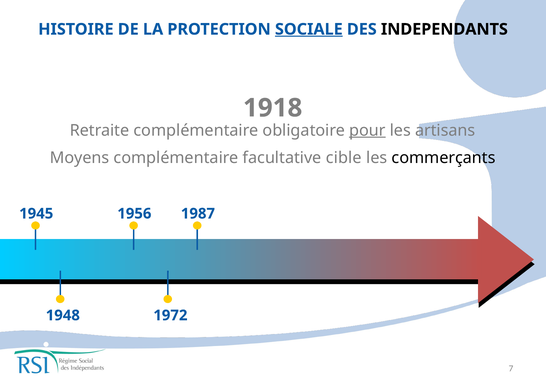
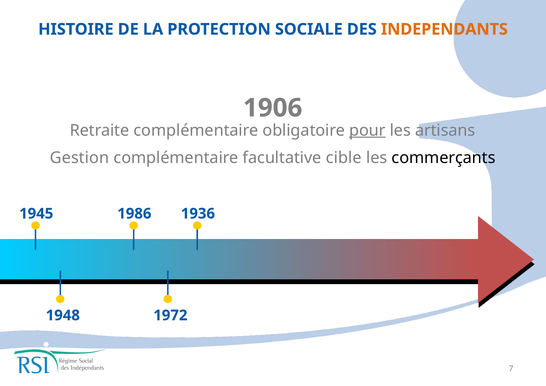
SOCIALE underline: present -> none (309, 29)
INDEPENDANTS colour: black -> orange (444, 29)
1918: 1918 -> 1906 (273, 108)
Moyens: Moyens -> Gestion (79, 158)
1956: 1956 -> 1986 (134, 214)
1987: 1987 -> 1936 (198, 214)
